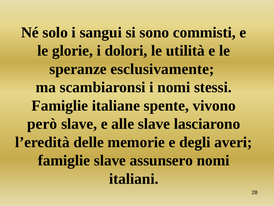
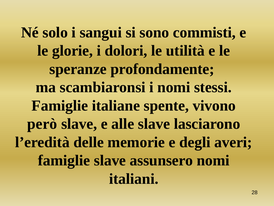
esclusivamente: esclusivamente -> profondamente (162, 69)
